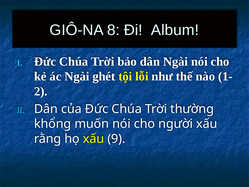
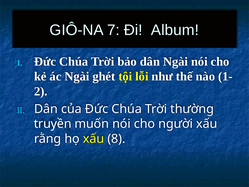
8: 8 -> 7 (113, 30)
khổng: khổng -> truyền (53, 124)
9: 9 -> 8 (116, 139)
